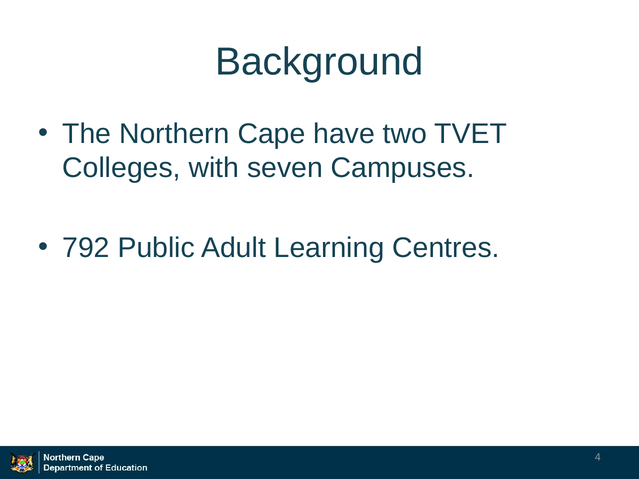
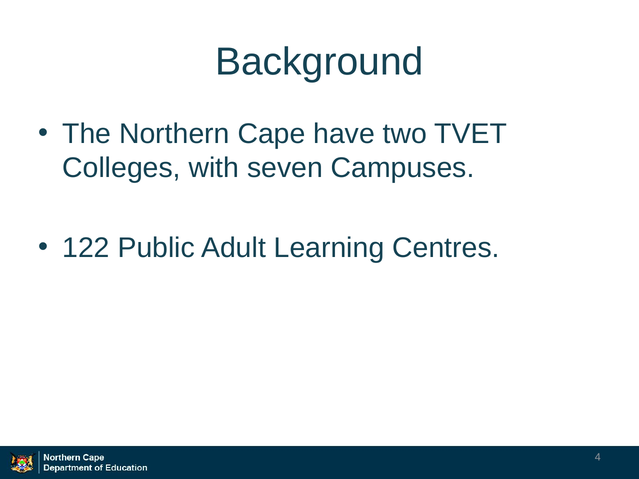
792: 792 -> 122 (86, 248)
